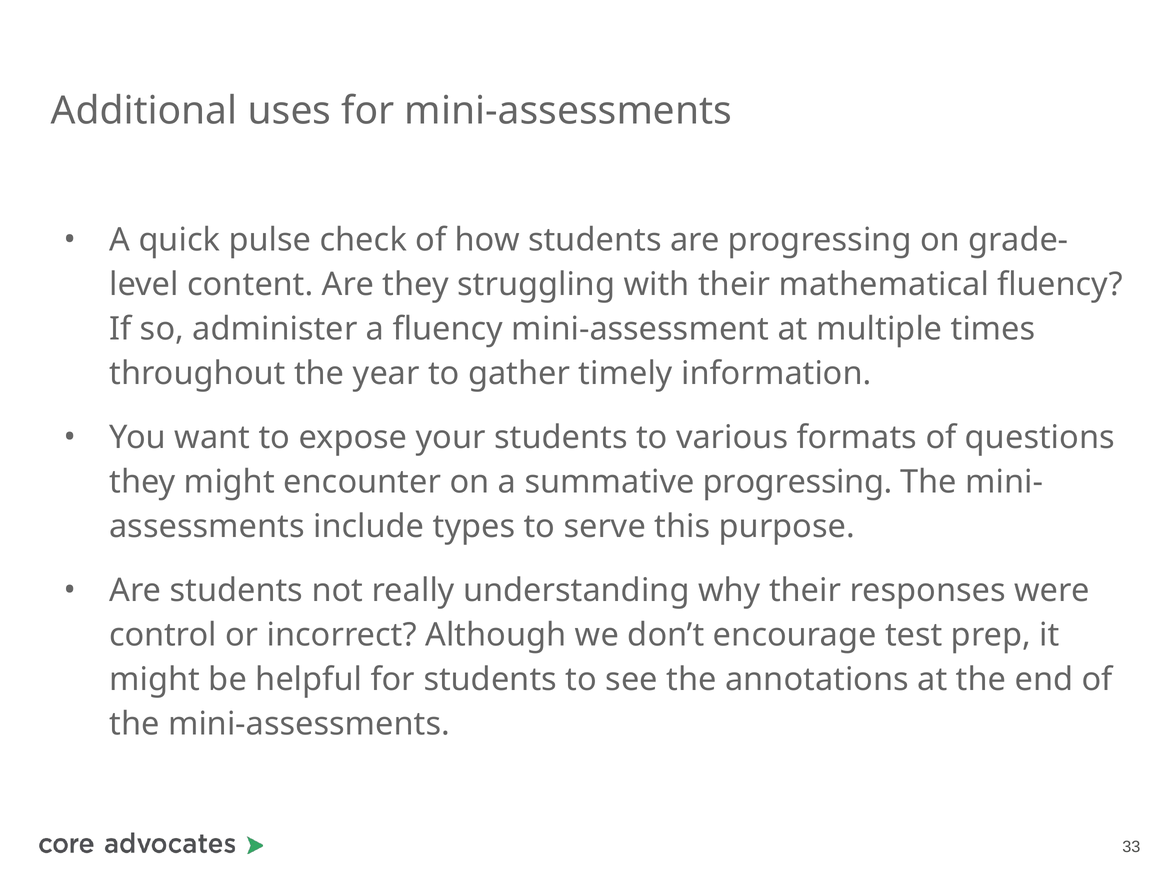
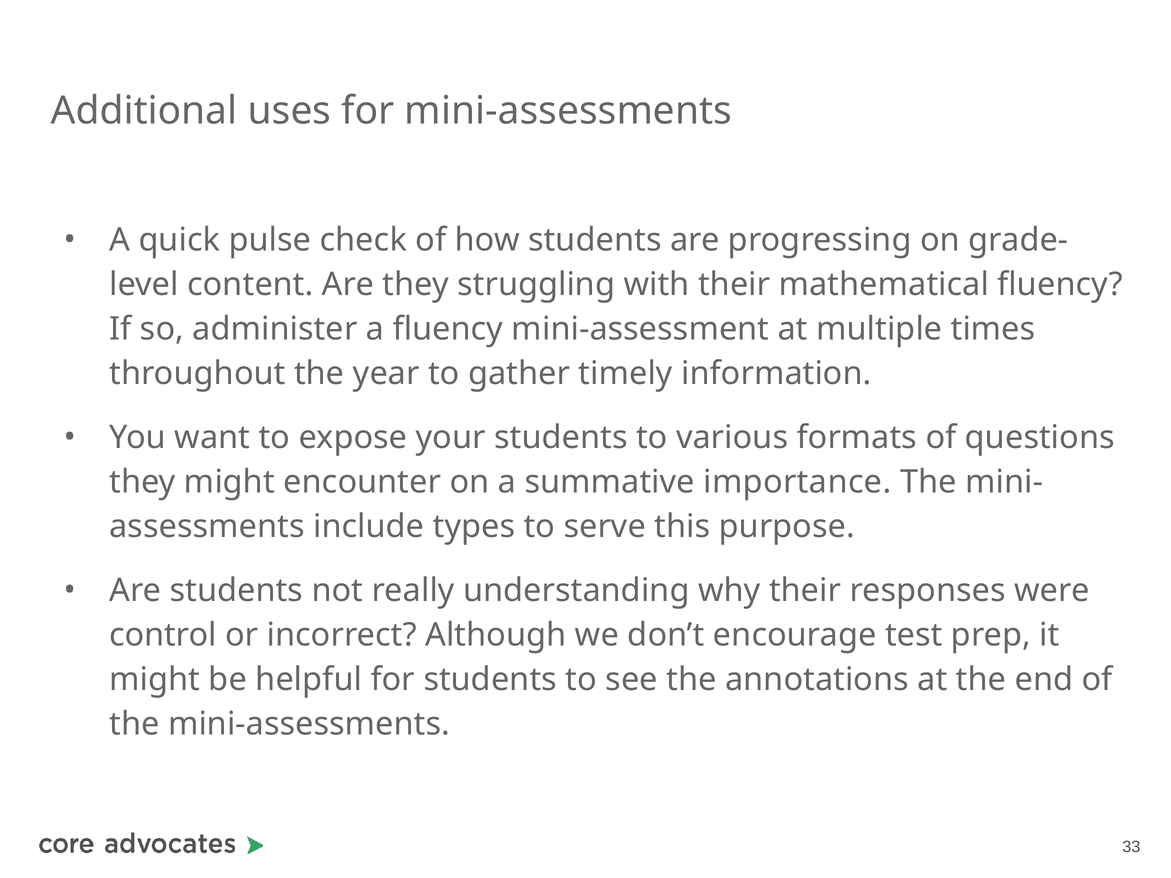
summative progressing: progressing -> importance (797, 482)
